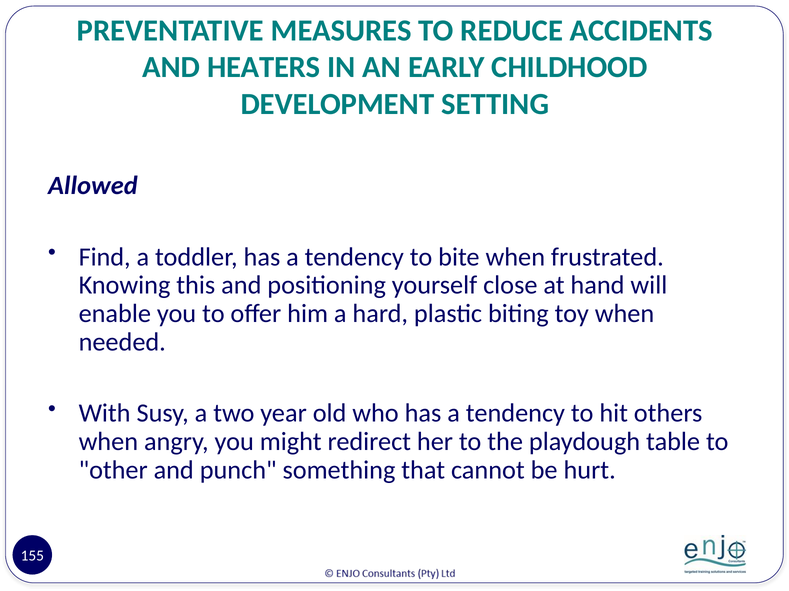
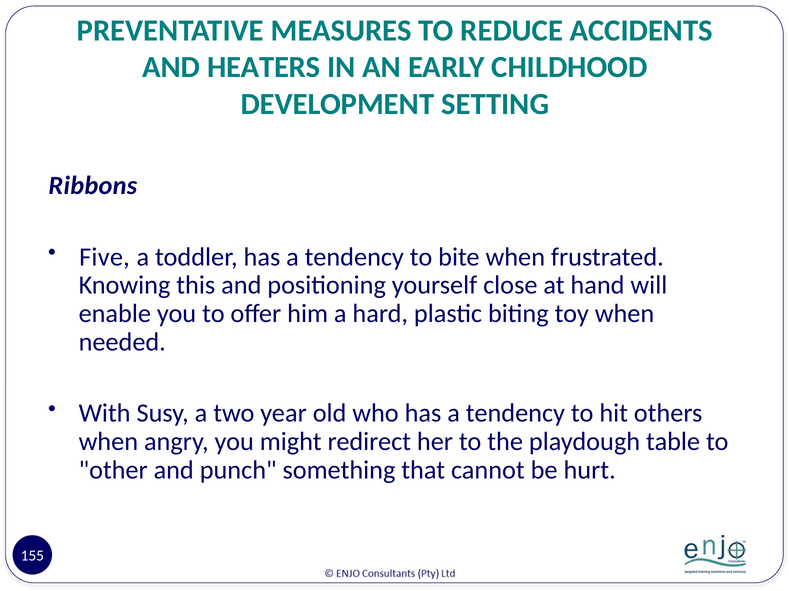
Allowed: Allowed -> Ribbons (93, 186)
Find: Find -> Five (104, 257)
